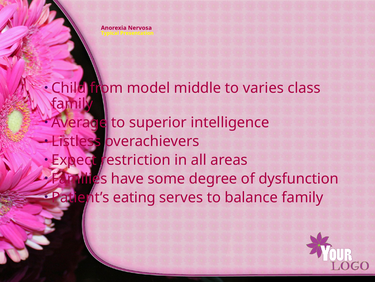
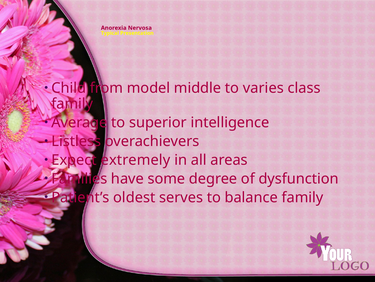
restriction: restriction -> extremely (135, 160)
eating: eating -> oldest (134, 197)
